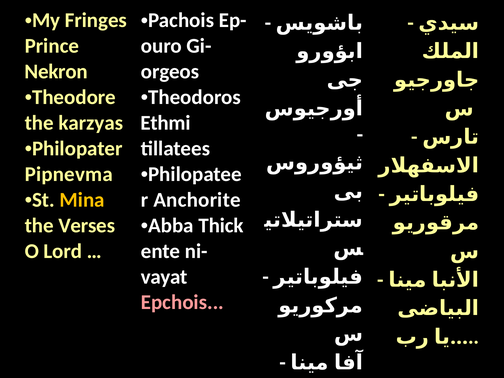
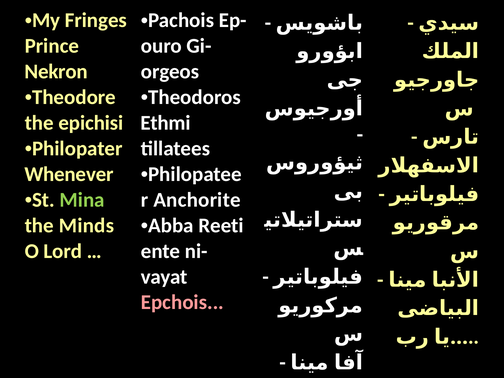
karzyas: karzyas -> epichisi (91, 123)
Pipnevma: Pipnevma -> Whenever (69, 174)
Mina colour: yellow -> light green (82, 200)
Thick: Thick -> Reeti (221, 225)
Verses: Verses -> Minds (86, 225)
